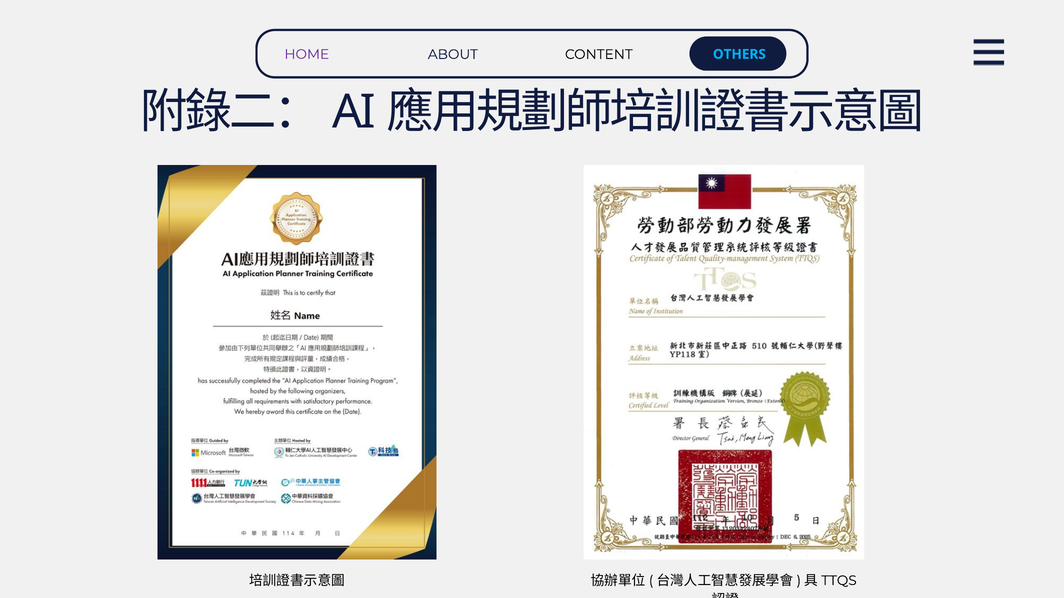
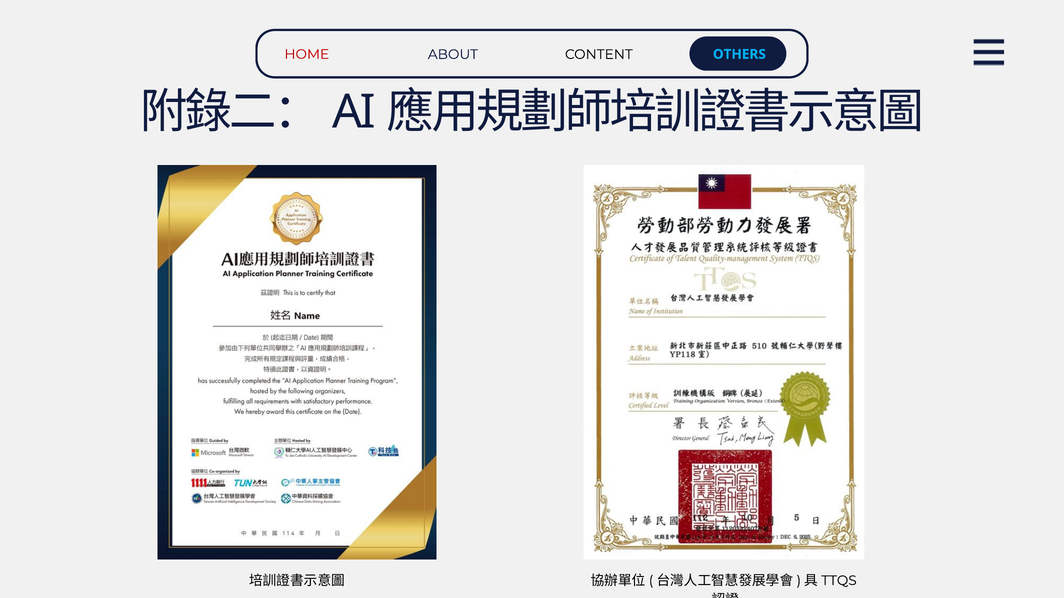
HOME colour: purple -> red (307, 54)
